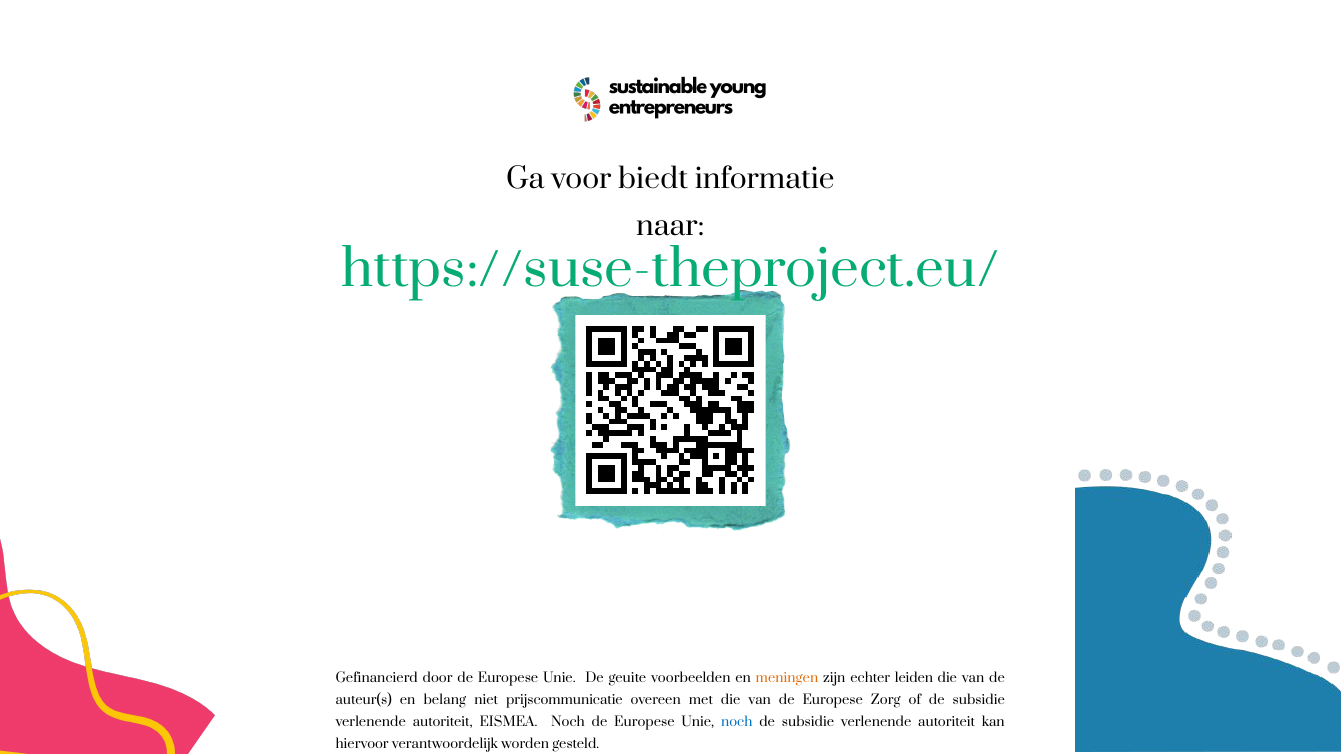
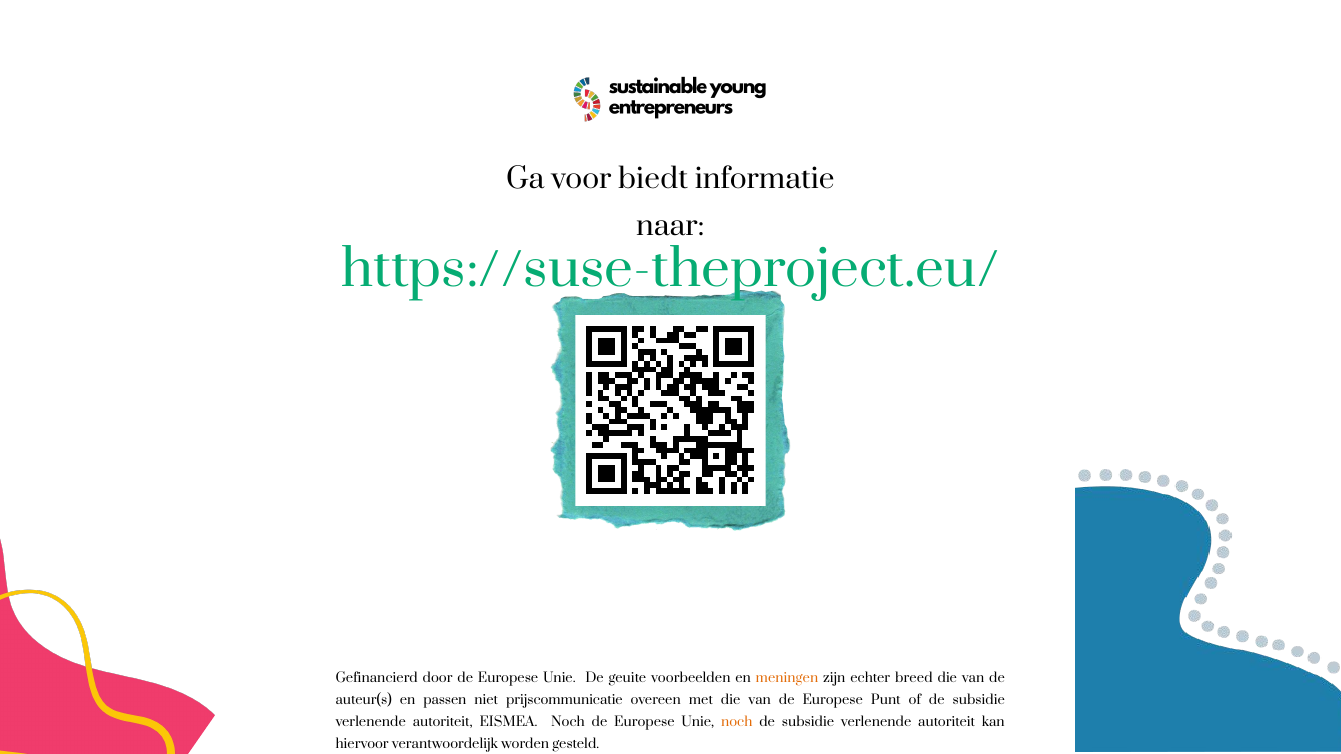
leiden: leiden -> breed (914, 678)
belang: belang -> passen (445, 700)
Zorg: Zorg -> Punt (886, 700)
noch colour: blue -> orange (737, 722)
